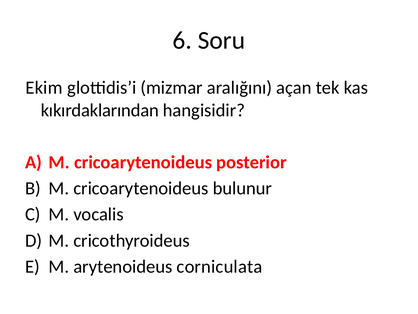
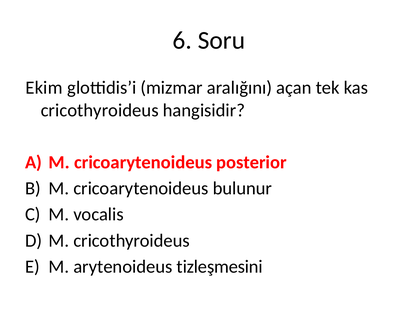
kıkırdaklarından: kıkırdaklarından -> cricothyroideus (100, 110)
corniculata: corniculata -> tizleşmesini (220, 266)
